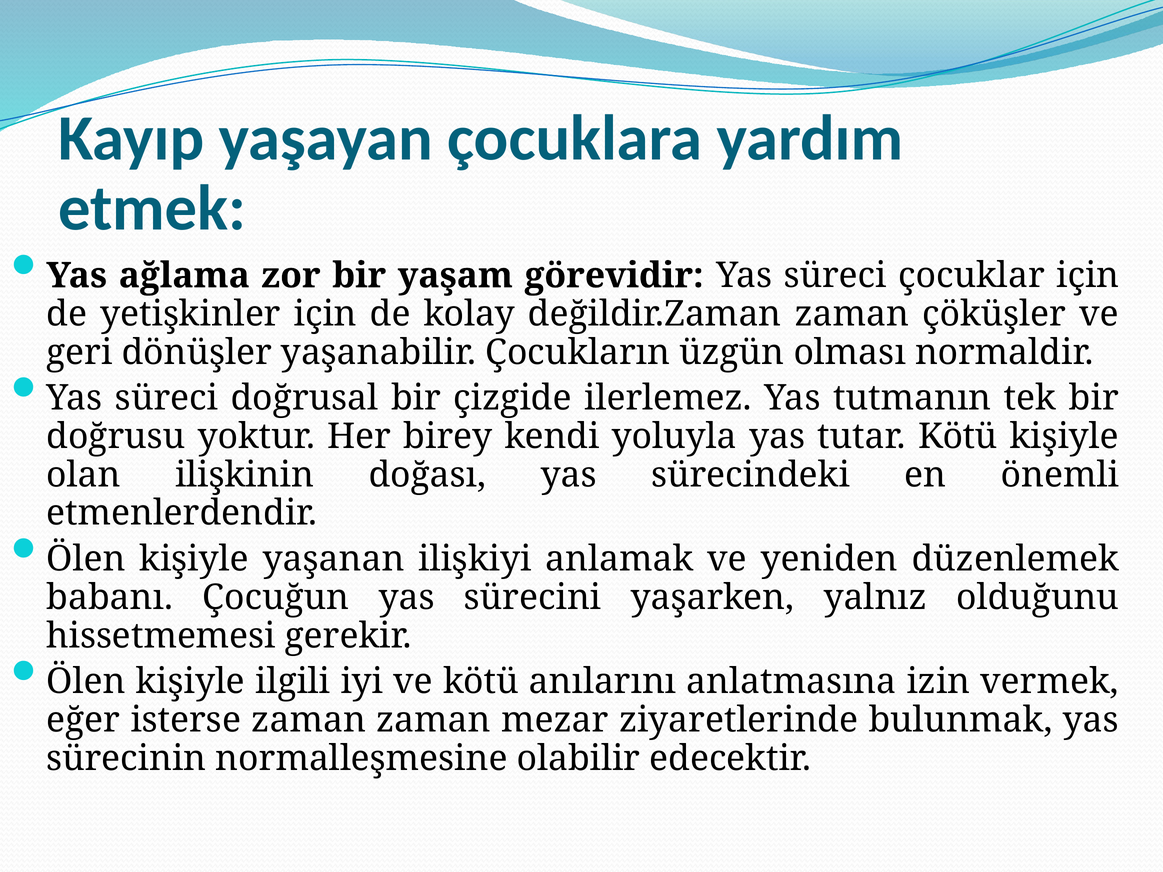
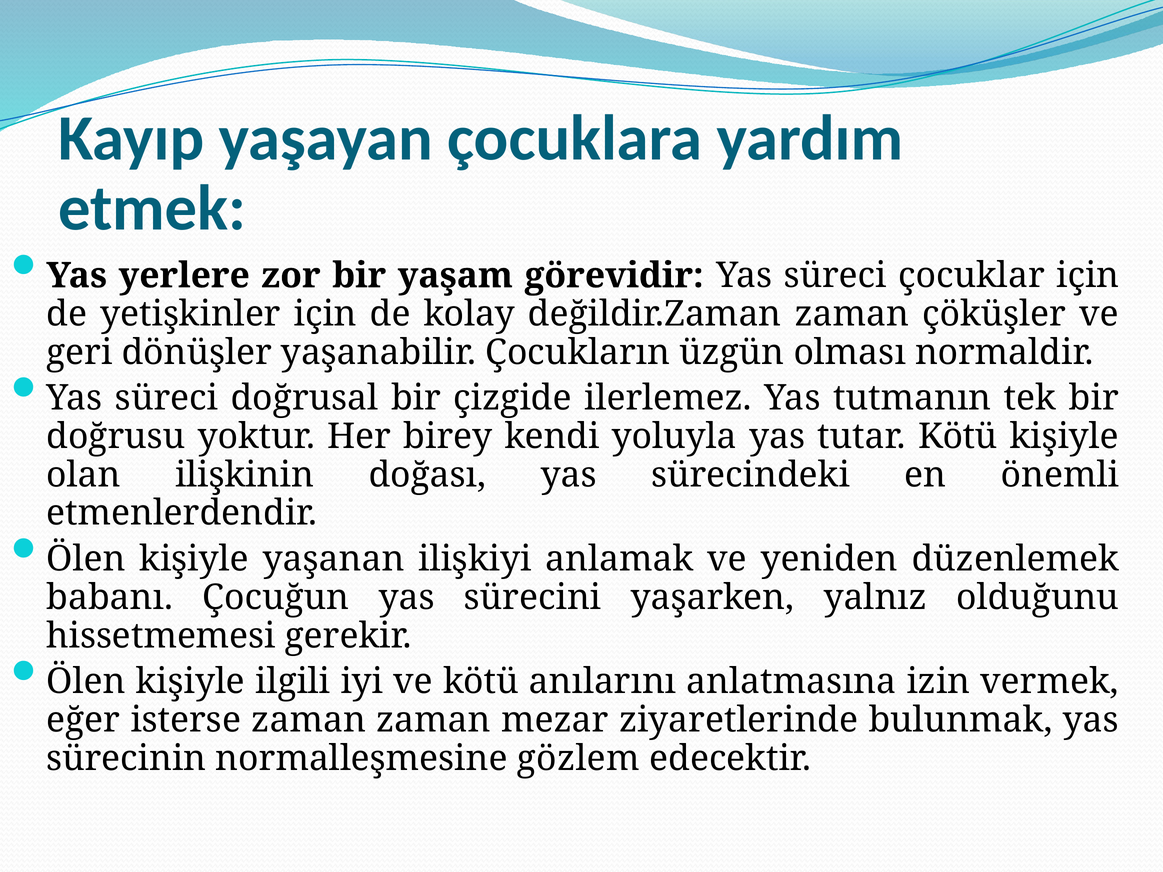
ağlama: ağlama -> yerlere (184, 276)
olabilir: olabilir -> gözlem (578, 759)
